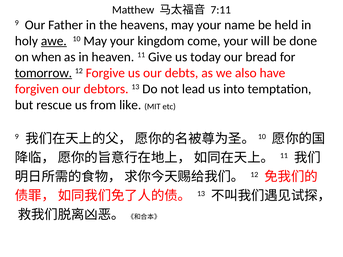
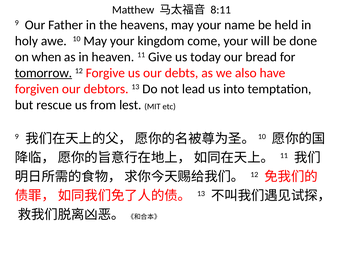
7:11: 7:11 -> 8:11 (221, 10)
awe underline: present -> none (54, 41)
like: like -> lest (130, 105)
